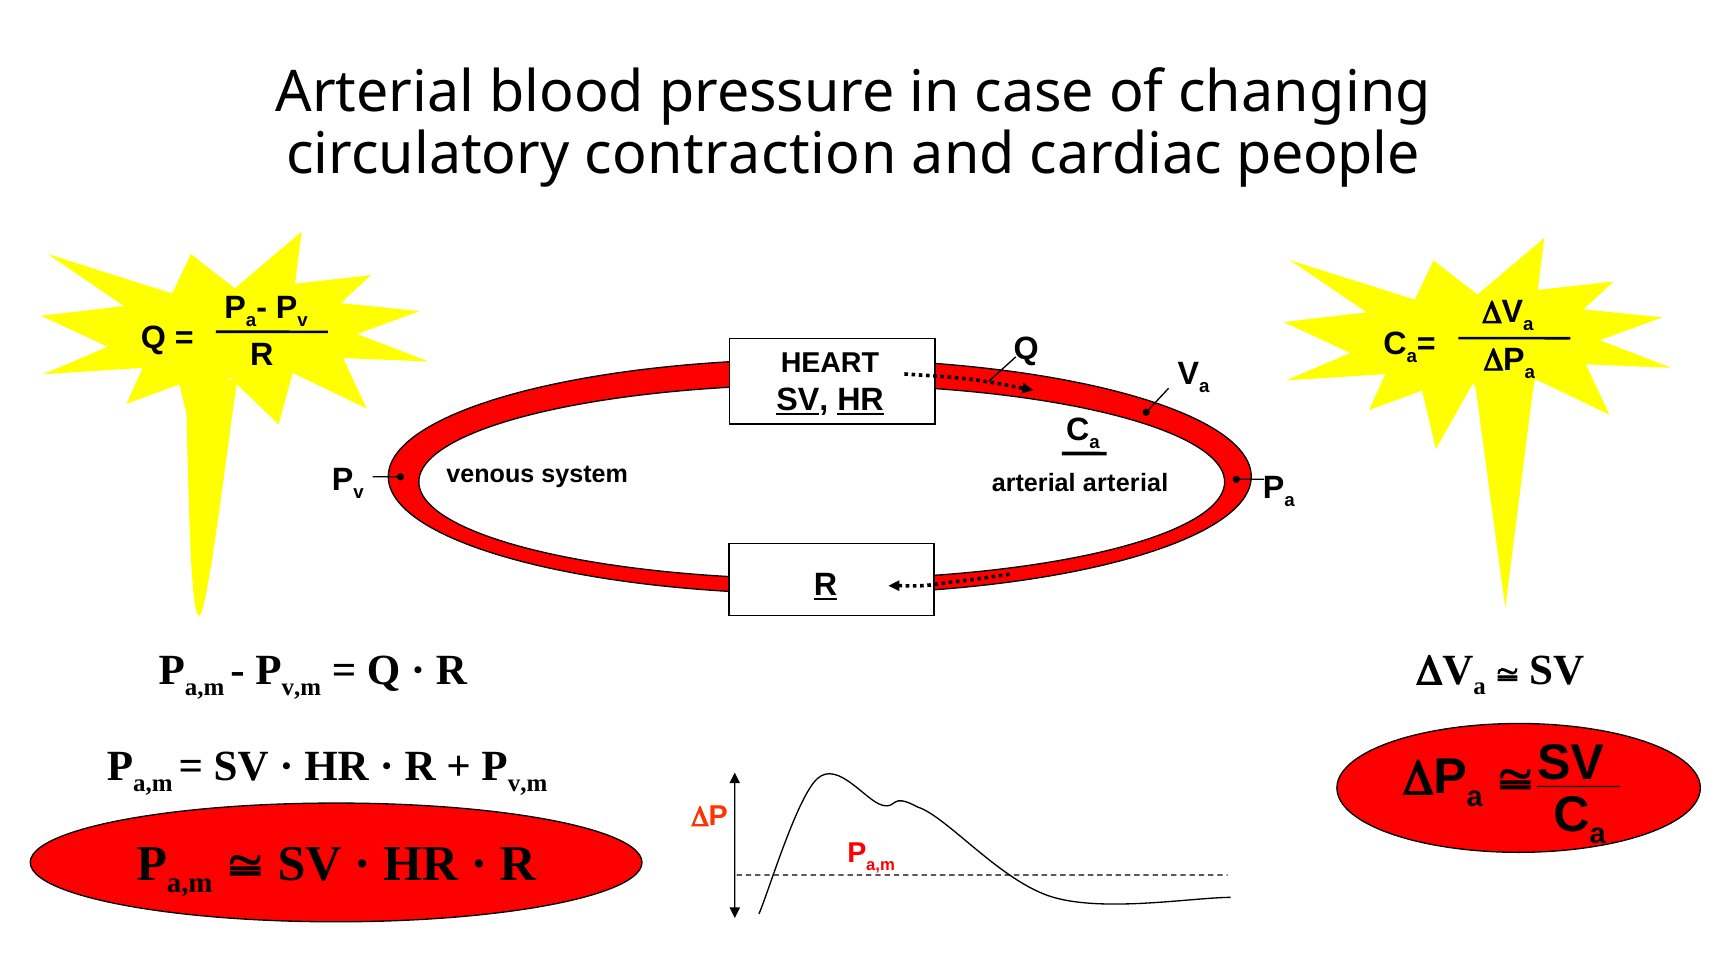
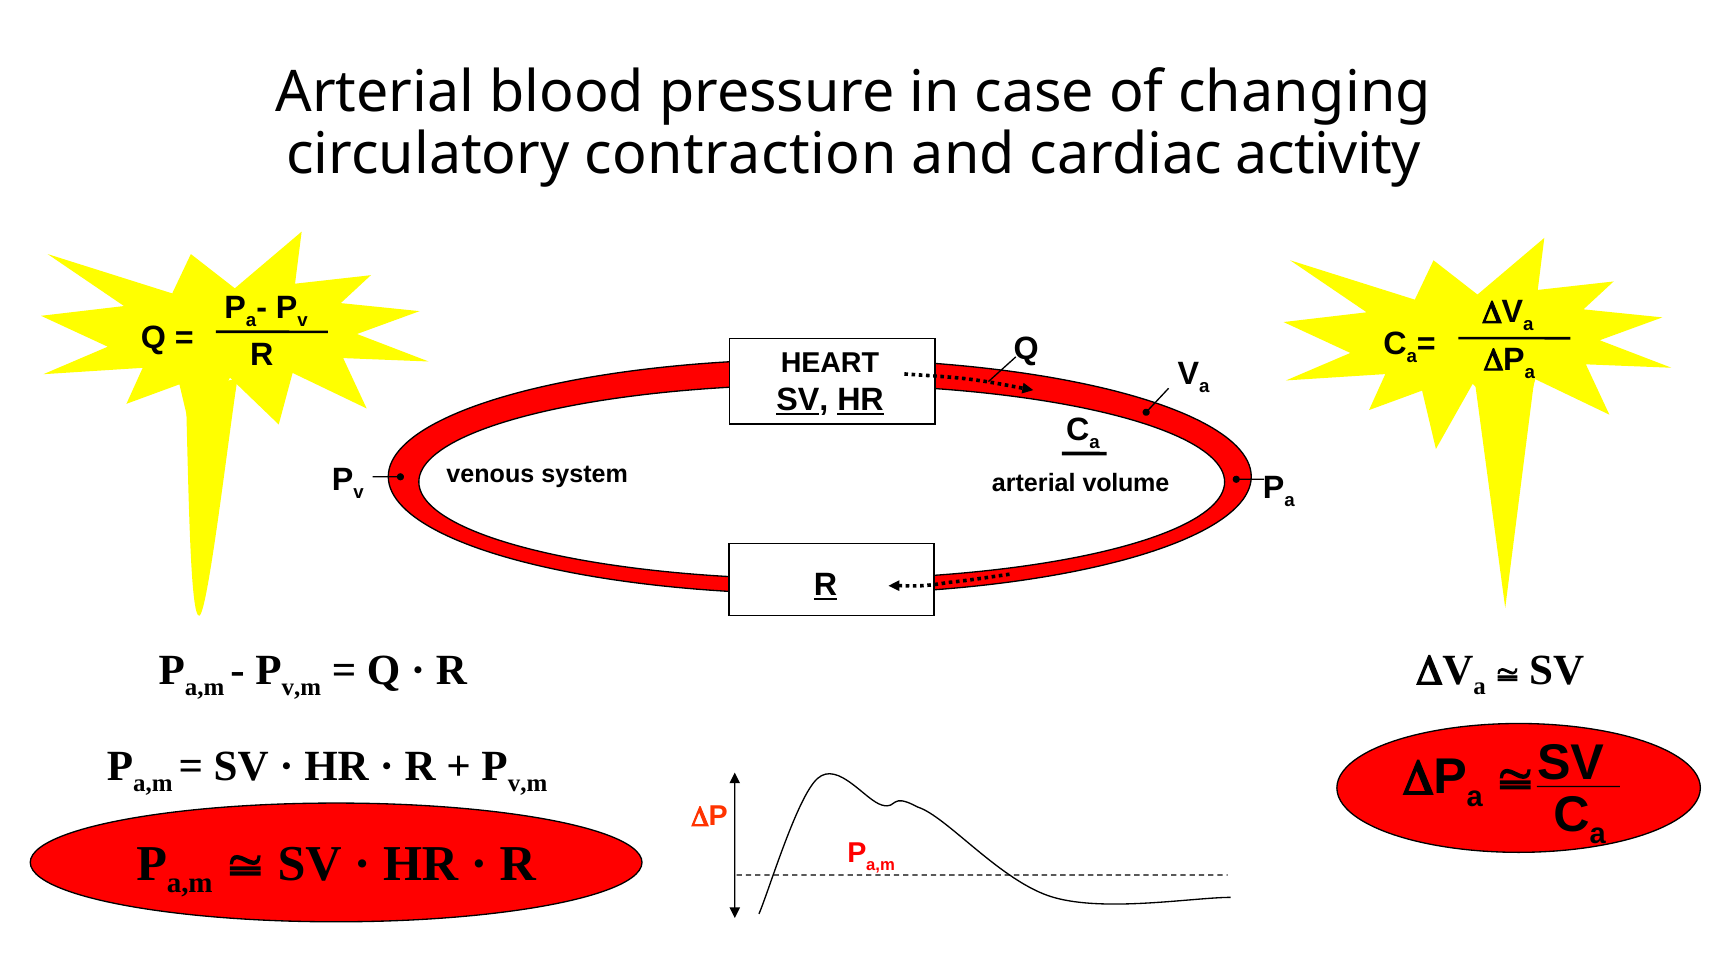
people: people -> activity (1328, 155)
arterial arterial: arterial -> volume (1126, 483)
